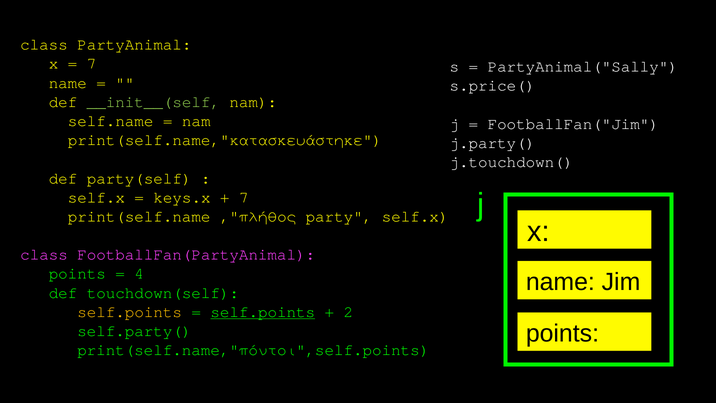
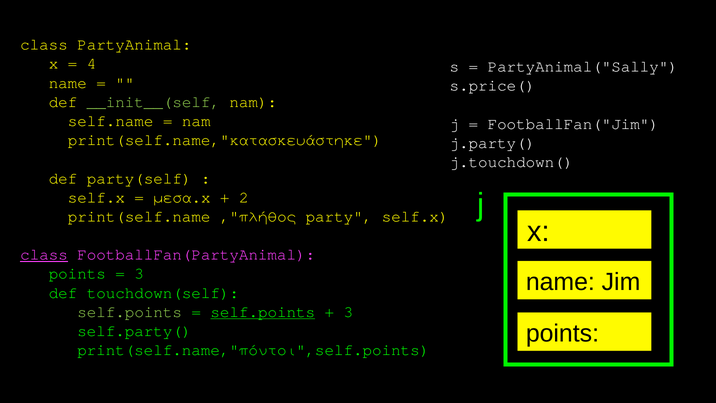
7: 7 -> 4 (92, 64)
keys.x: keys.x -> μέσα.x (182, 197)
7: 7 -> 2 (244, 197)
class underline: none -> present (44, 254)
4: 4 -> 3 (139, 274)
self.points colour: yellow -> light green (130, 312)
2: 2 -> 3 (348, 312)
